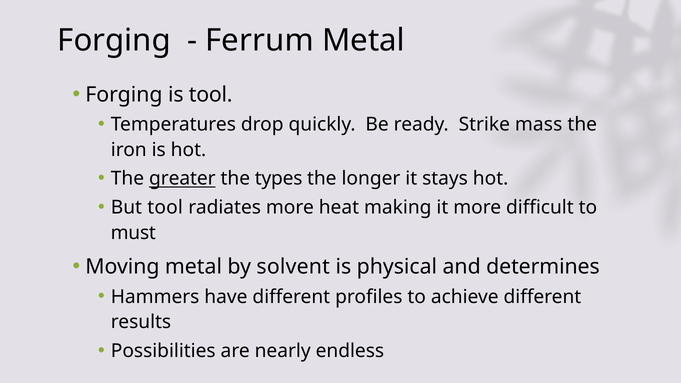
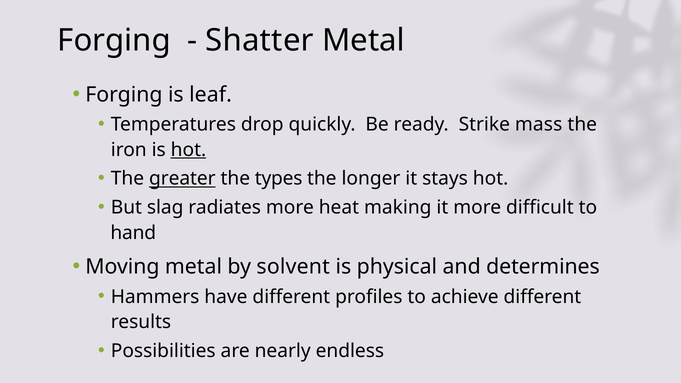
Ferrum: Ferrum -> Shatter (259, 40)
is tool: tool -> leaf (211, 95)
hot underline: none -> present (188, 150)
But tool: tool -> slag (165, 208)
must: must -> hand (133, 233)
